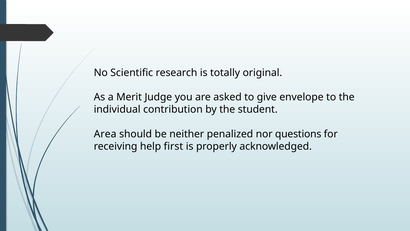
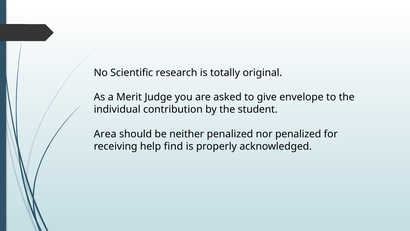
nor questions: questions -> penalized (298, 134)
first: first -> find (173, 146)
